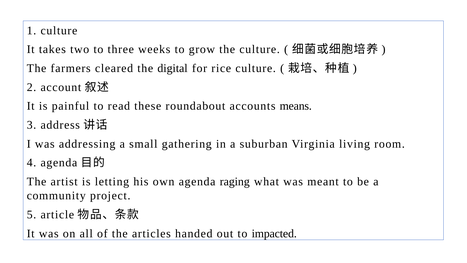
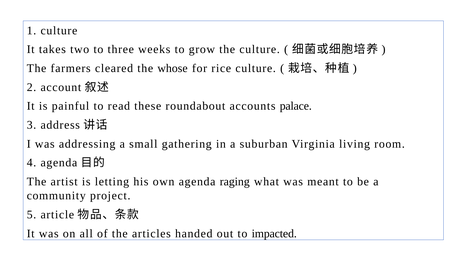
digital: digital -> whose (173, 68)
means: means -> palace (296, 106)
